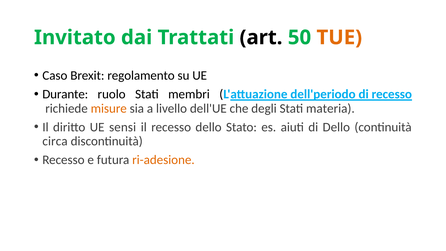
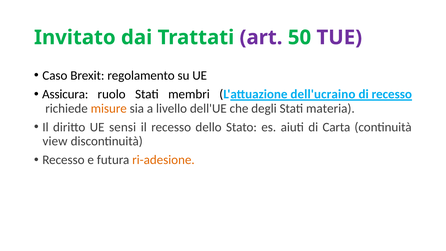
art colour: black -> purple (261, 37)
TUE colour: orange -> purple (339, 37)
Durante: Durante -> Assicura (65, 94)
dell'periodo: dell'periodo -> dell'ucraino (323, 94)
di Dello: Dello -> Carta (336, 127)
circa: circa -> view (55, 141)
